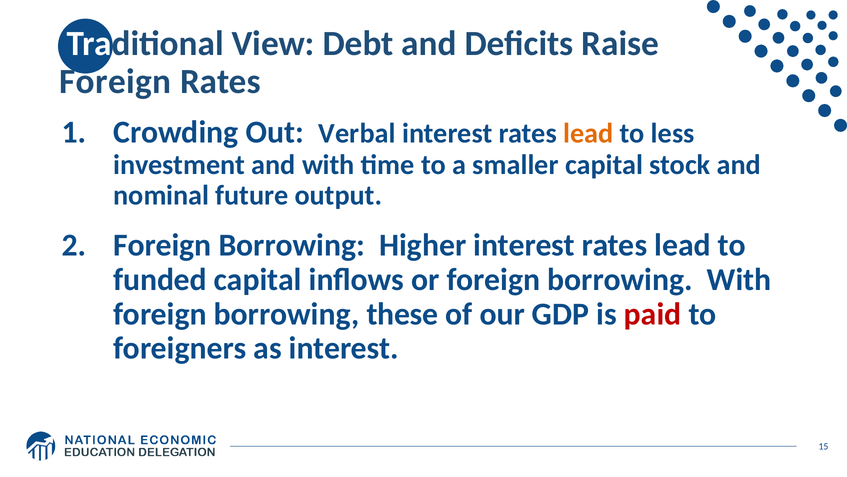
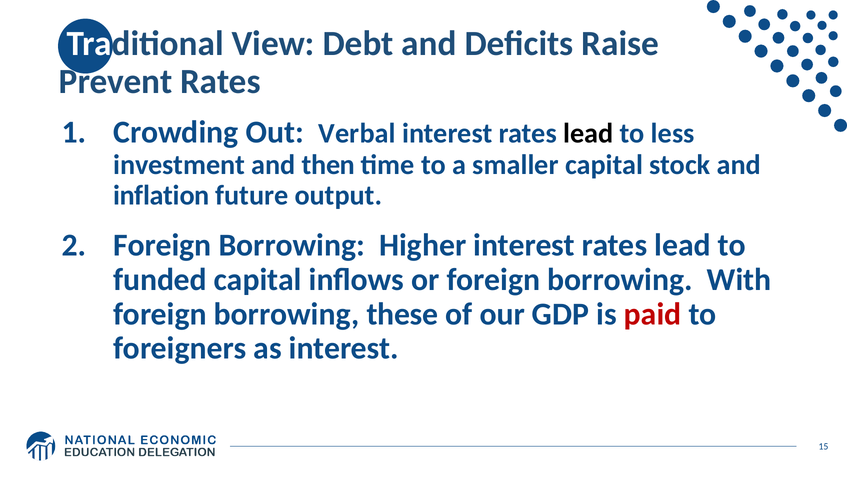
Foreign: Foreign -> Prevent (116, 82)
lead colour: orange -> black (588, 133)
and with: with -> then (328, 165)
nominal: nominal -> inflation (161, 195)
